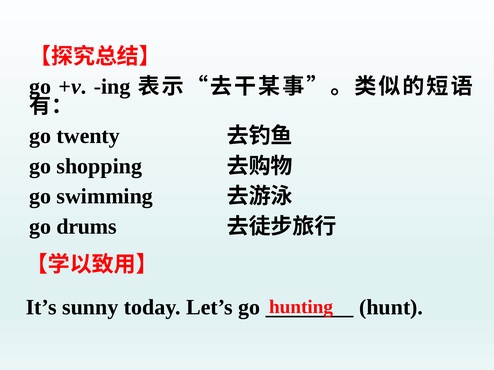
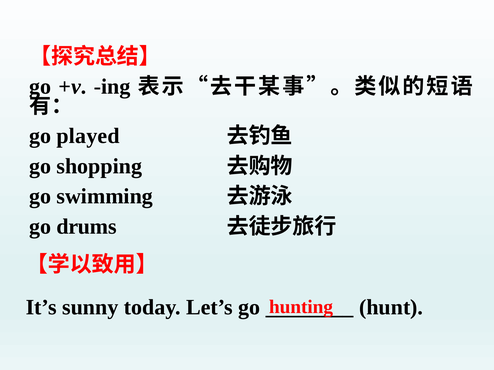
twenty: twenty -> played (88, 136)
